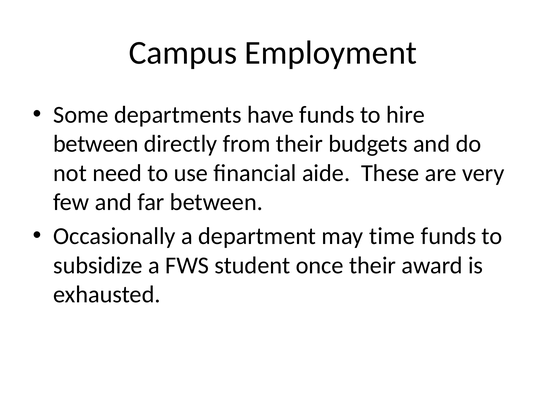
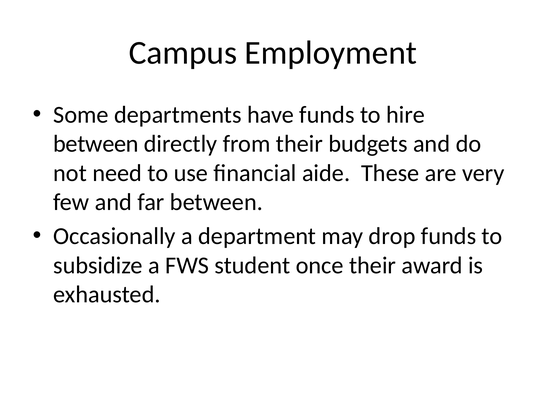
time: time -> drop (392, 236)
